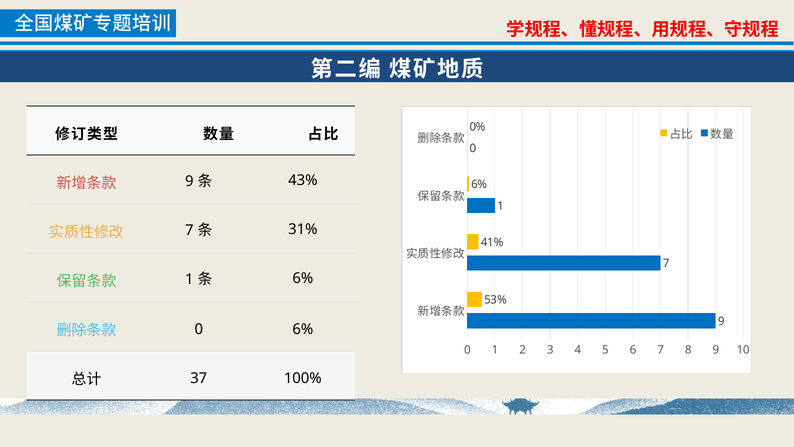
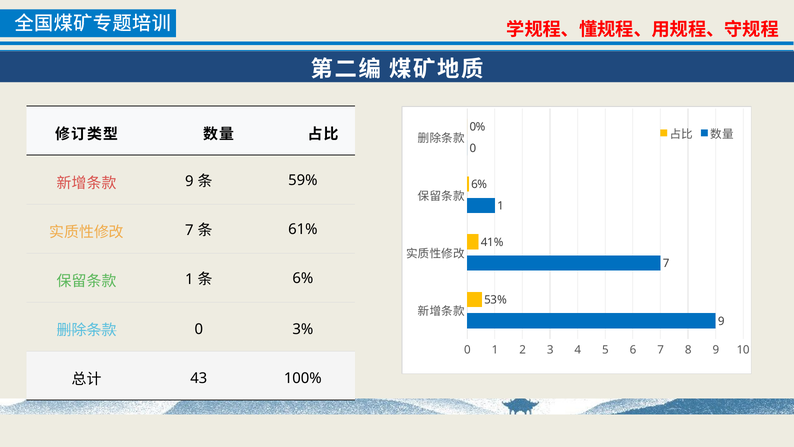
43%: 43% -> 59% (303, 180)
31%: 31% -> 61% (303, 229)
0 6%: 6% -> 3% (303, 329)
37: 37 -> 43 (199, 378)
